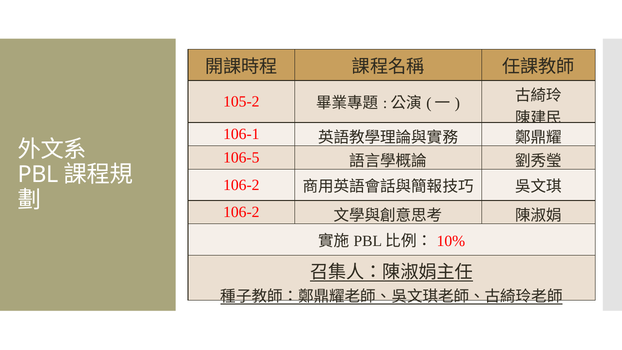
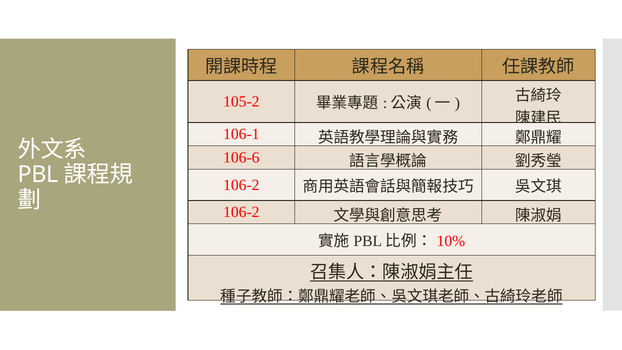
106-5: 106-5 -> 106-6 (241, 158)
